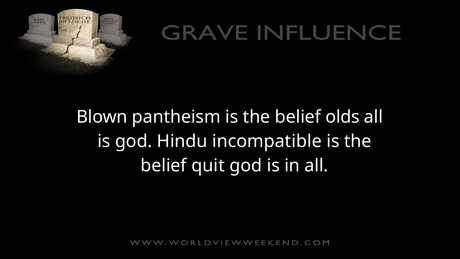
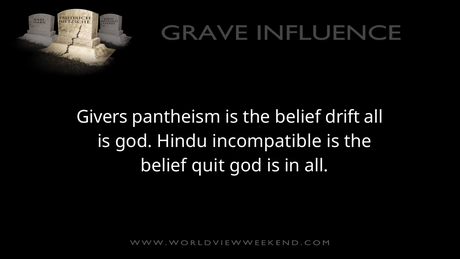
Blown: Blown -> Givers (102, 117)
olds: olds -> drift (343, 117)
